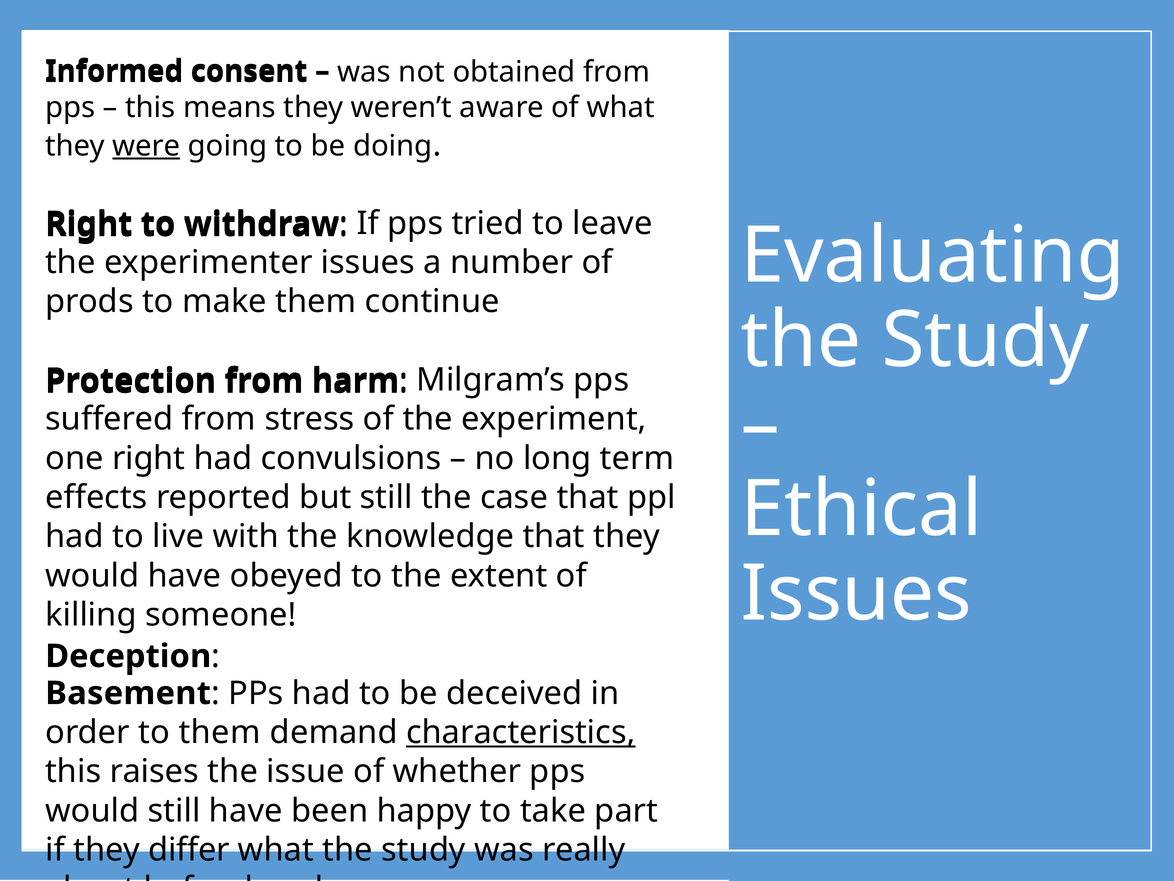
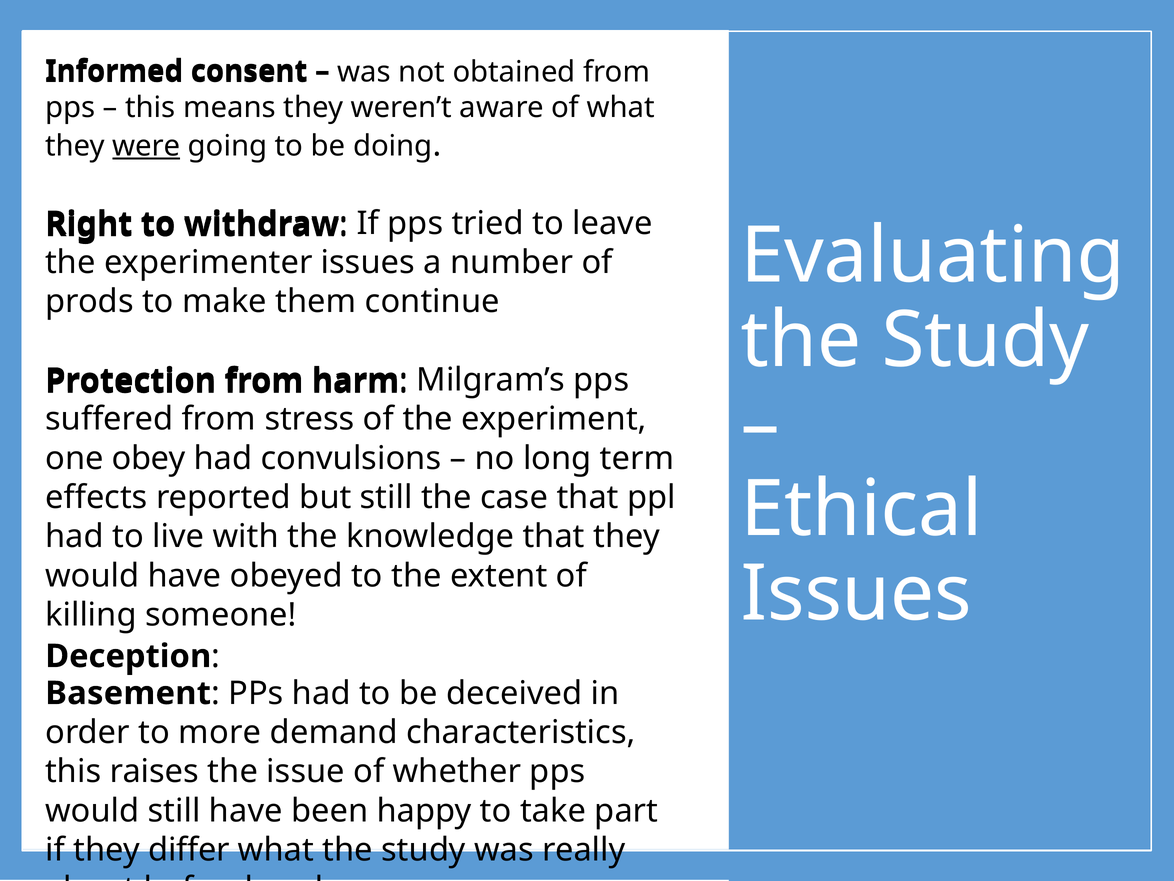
one right: right -> obey (149, 458)
to them: them -> more (220, 732)
characteristics underline: present -> none (521, 732)
